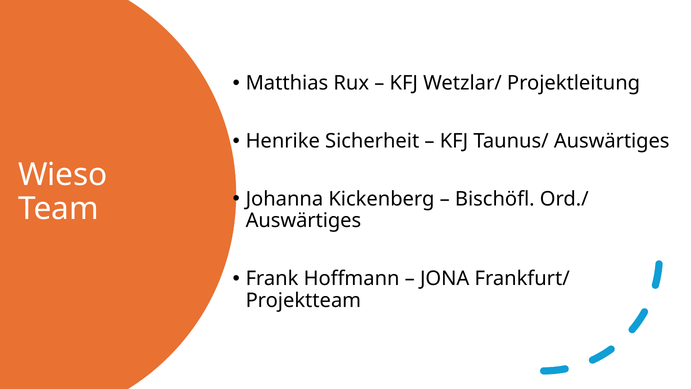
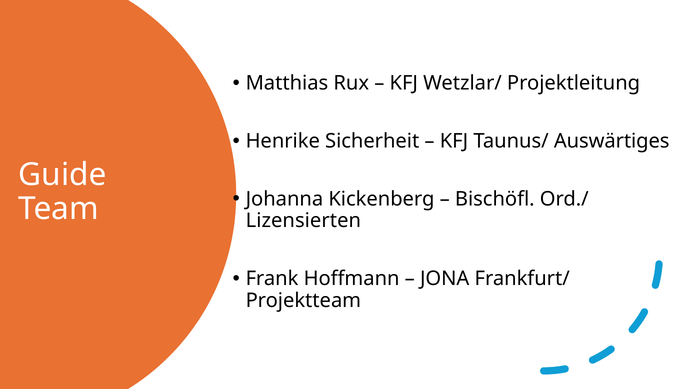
Wieso: Wieso -> Guide (63, 174)
Auswärtiges: Auswärtiges -> Lizensierten (303, 221)
